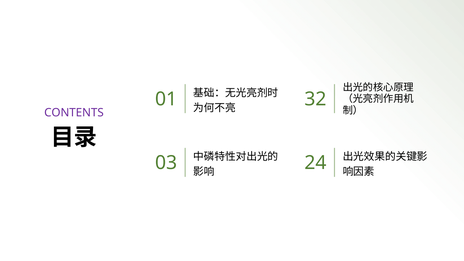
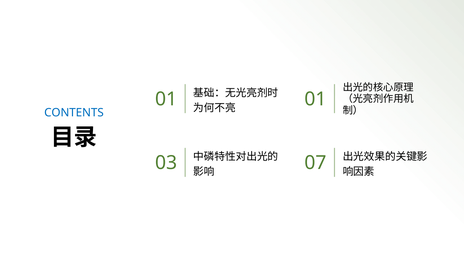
32: 32 -> 01 (316, 99)
CONTENTS colour: purple -> blue (74, 113)
24: 24 -> 07 (316, 163)
